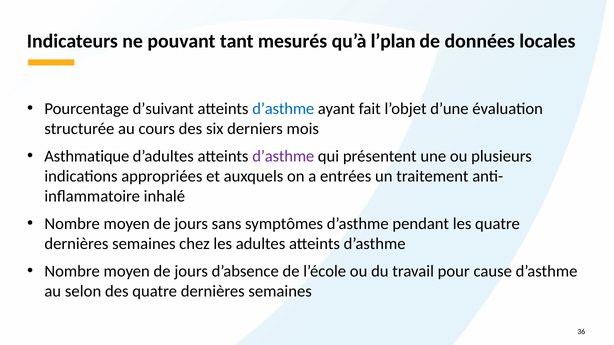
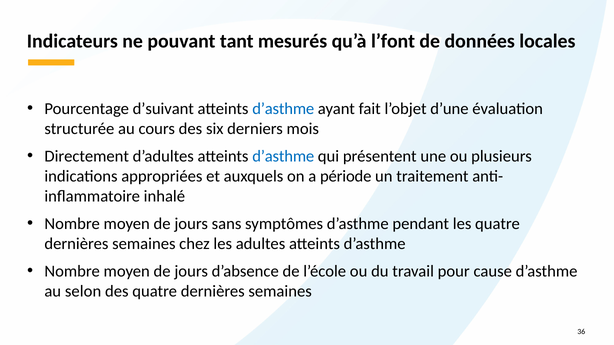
l’plan: l’plan -> l’font (393, 41)
Asthmatique: Asthmatique -> Directement (87, 157)
d’asthme colour: purple -> blue (283, 157)
entrées: entrées -> période (346, 177)
